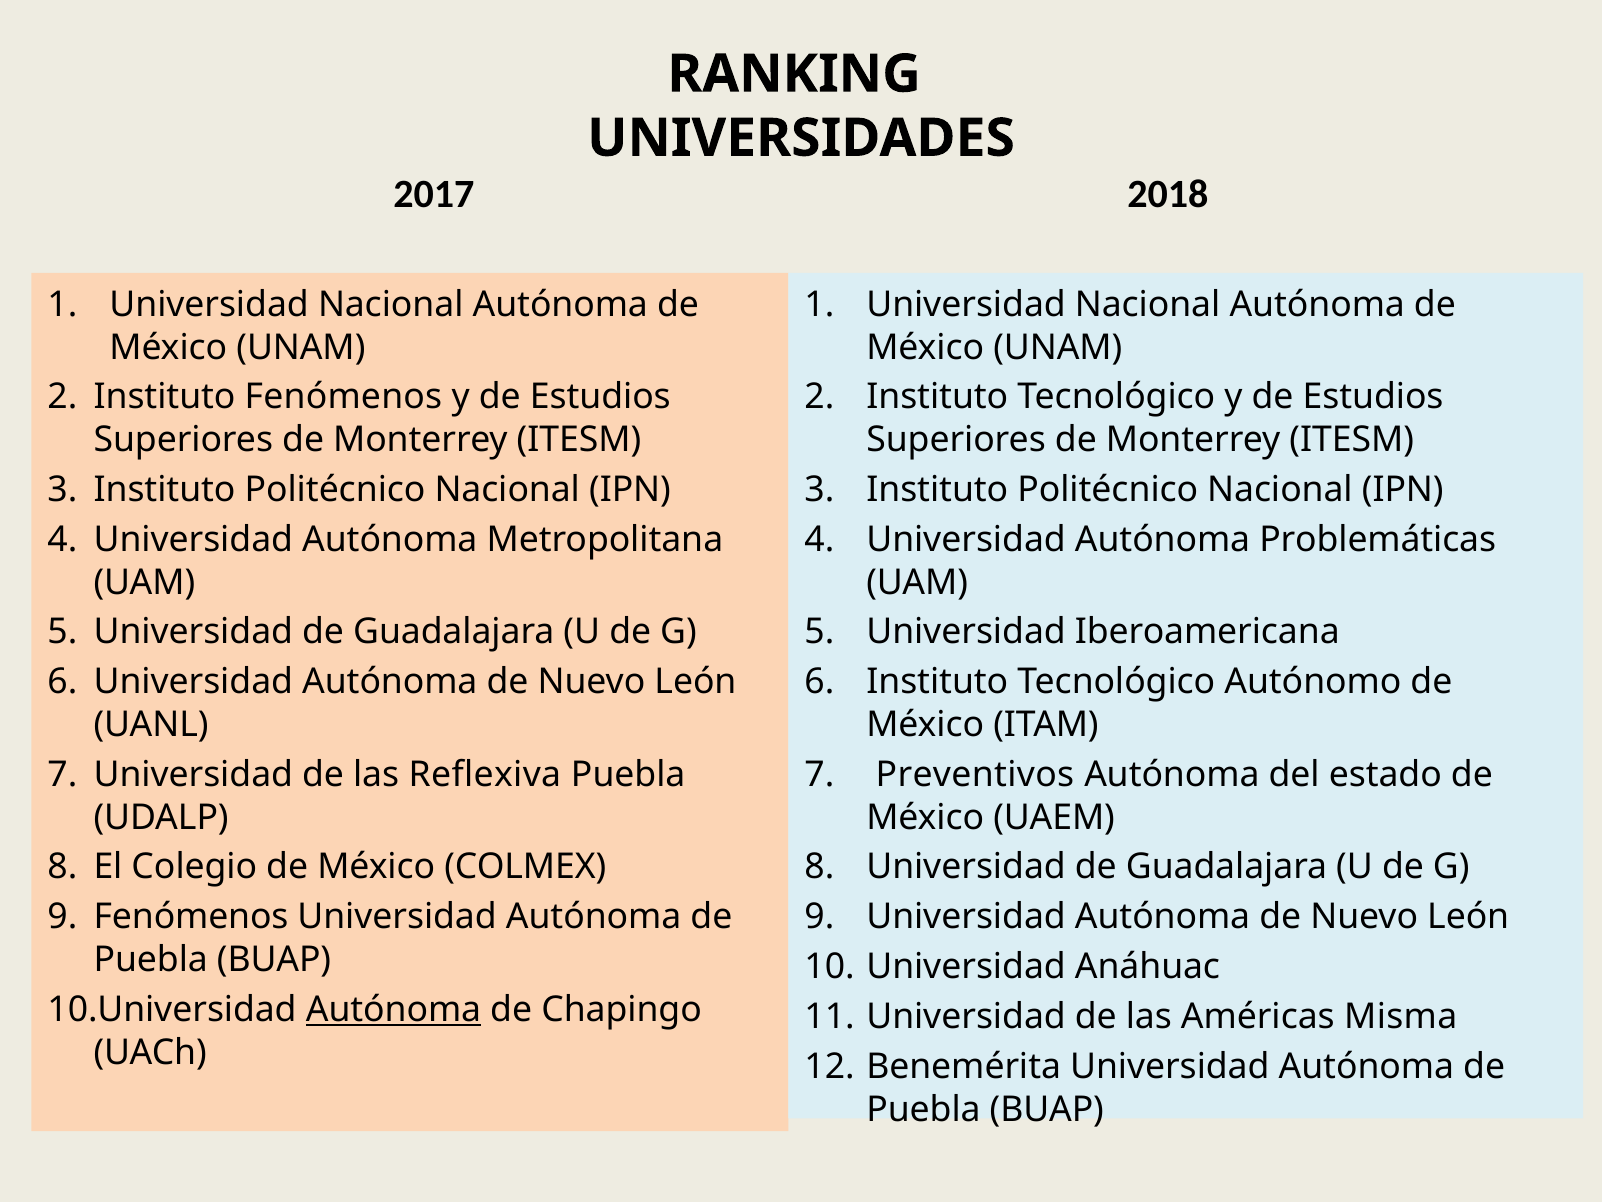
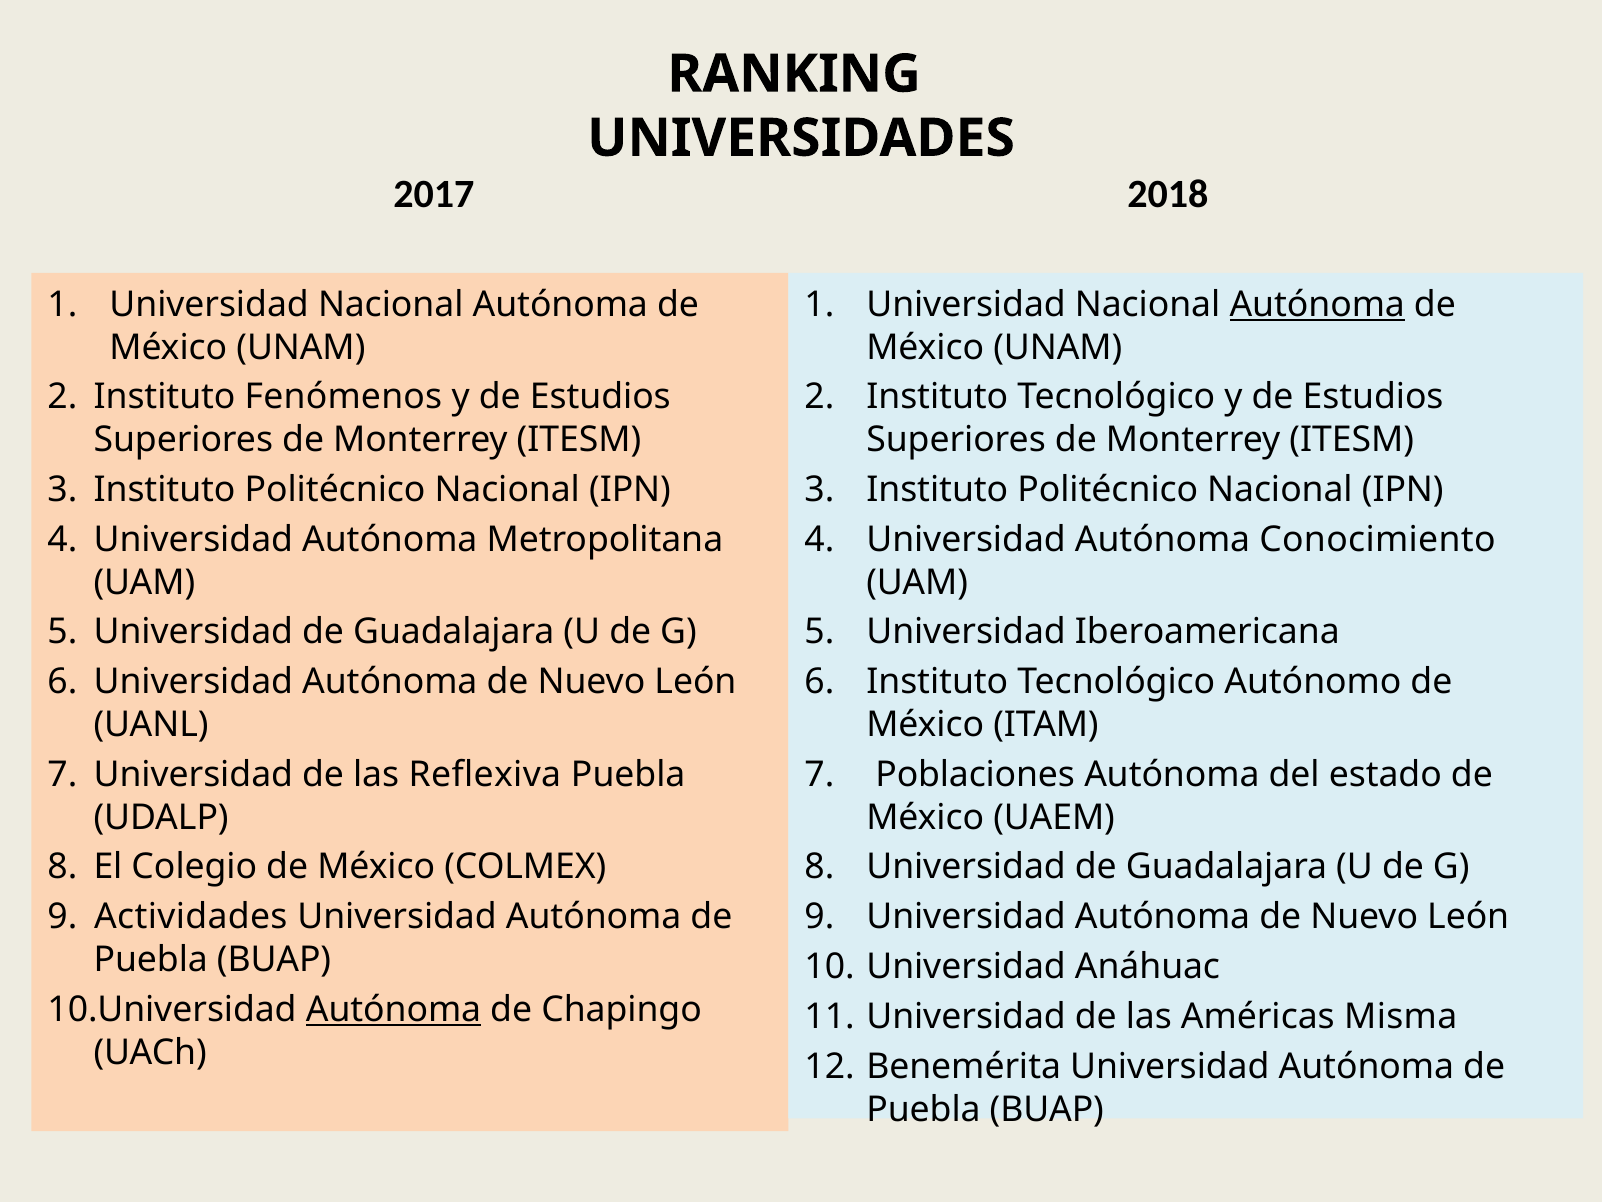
Autónoma underline: none -> present (1317, 305)
Problemáticas: Problemáticas -> Conocimiento (1377, 539)
Preventivos: Preventivos -> Poblaciones (975, 774)
Fenómenos: Fenómenos -> Actividades (191, 917)
